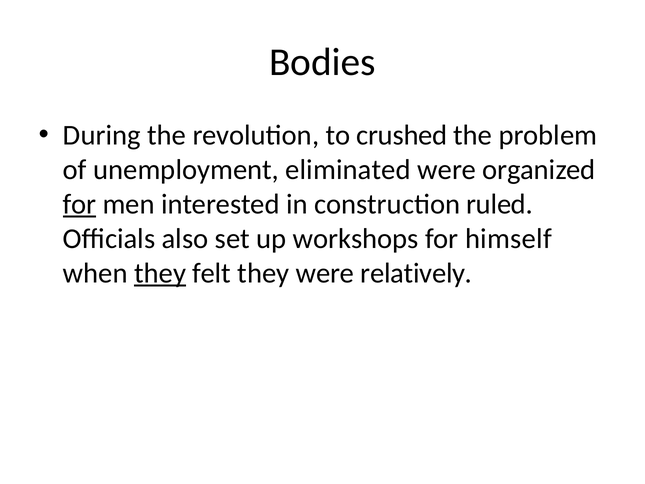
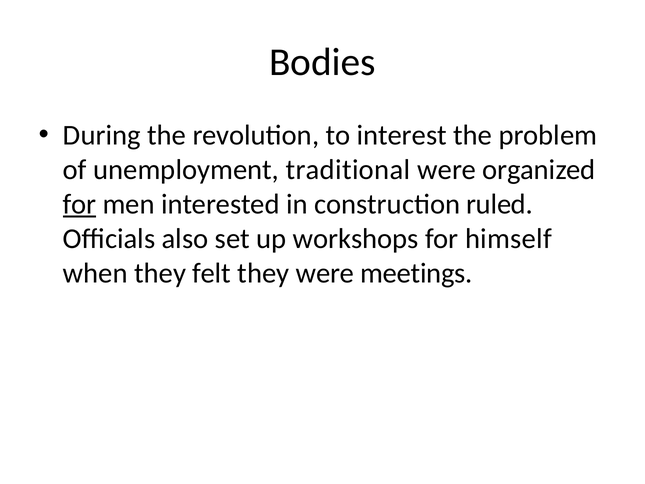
crushed: crushed -> interest (402, 135)
eliminated: eliminated -> traditional (348, 170)
they underline: present -> none (160, 273)
relatively: relatively -> meetings (416, 273)
